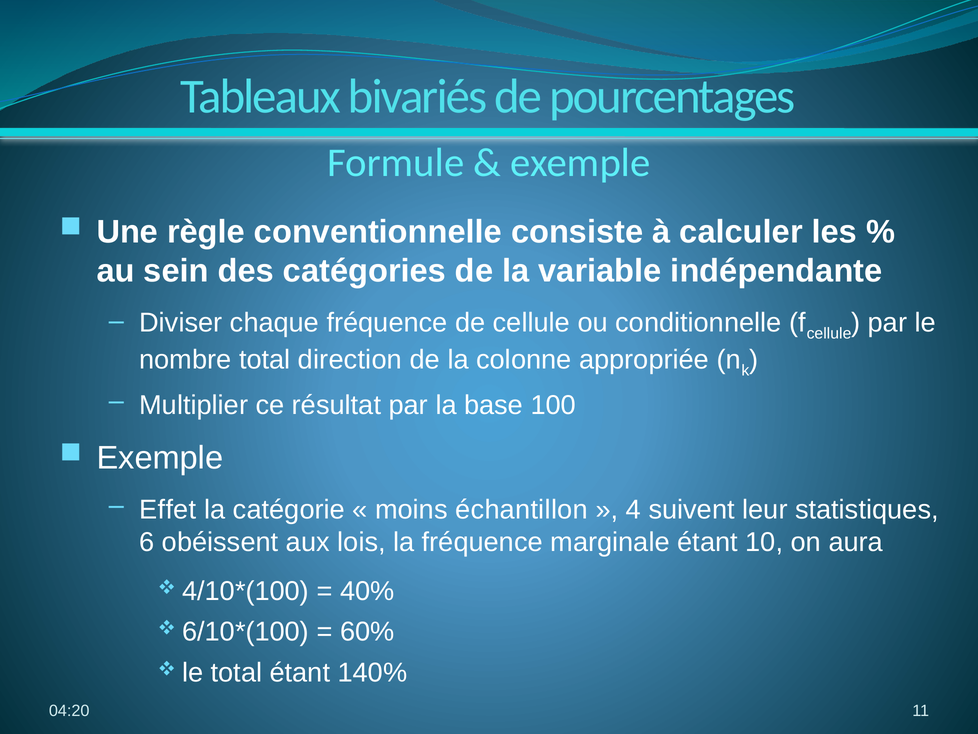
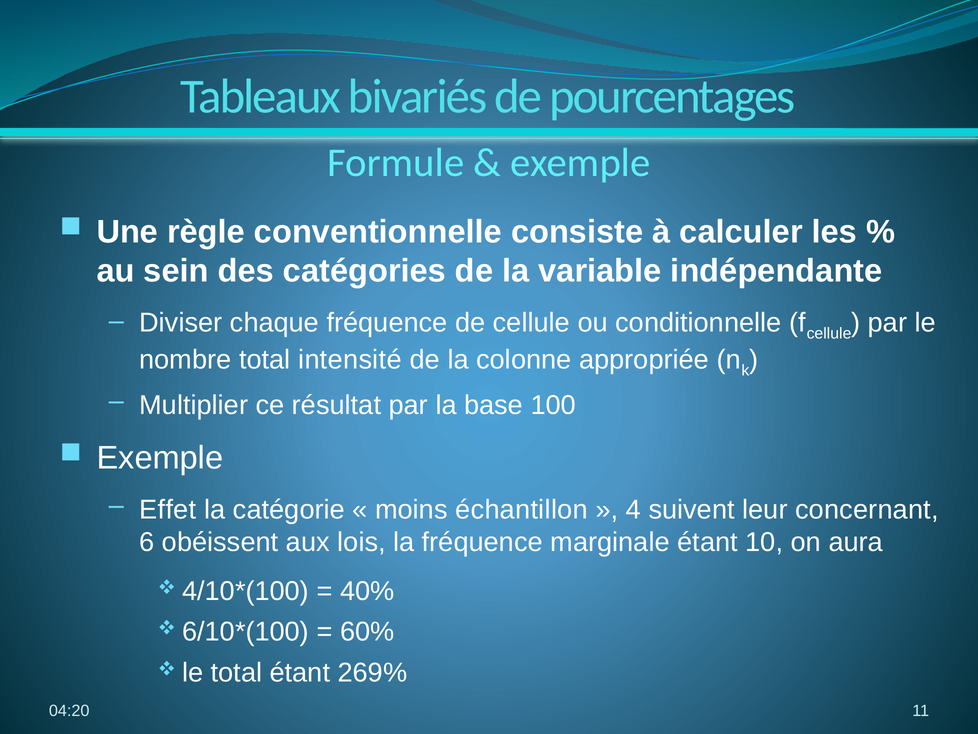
direction: direction -> intensité (350, 360)
statistiques: statistiques -> concernant (867, 509)
140%: 140% -> 269% (372, 672)
